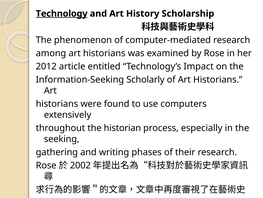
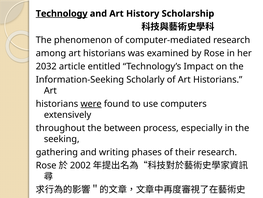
2012: 2012 -> 2032 (46, 66)
were underline: none -> present (91, 103)
historian: historian -> between (122, 128)
